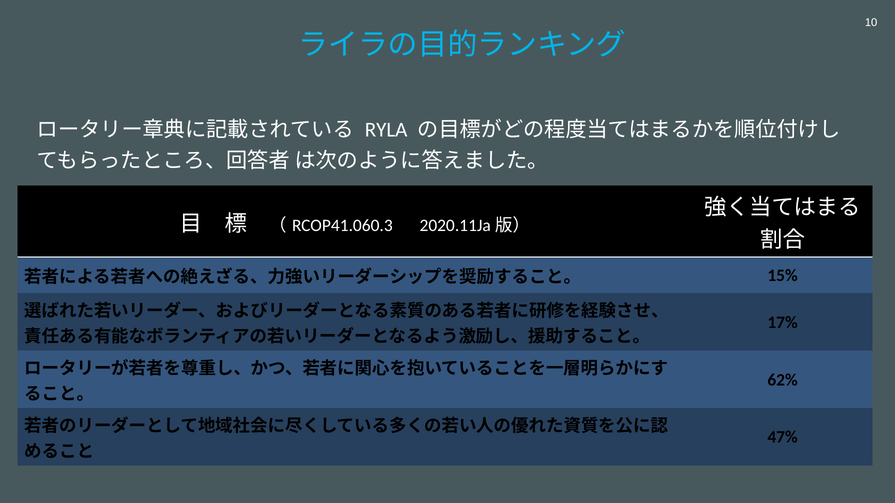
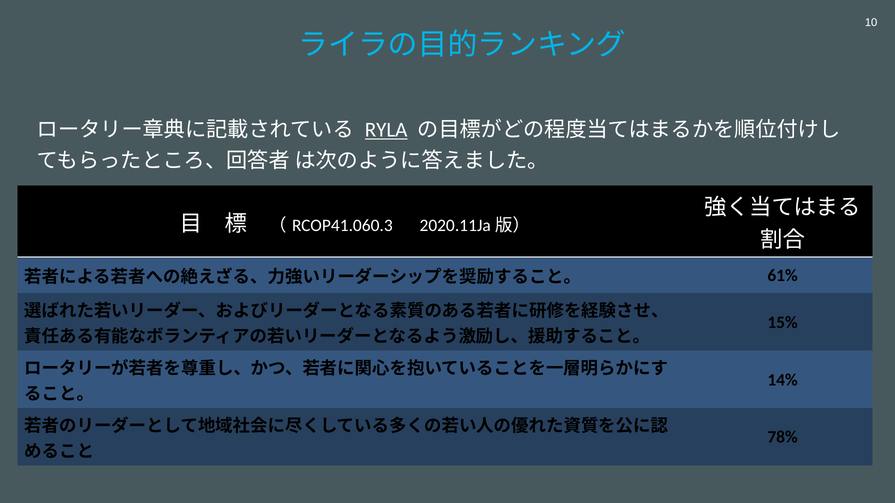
RYLA underline: none -> present (386, 130)
15%: 15% -> 61% (783, 276)
17%: 17% -> 15% (783, 323)
62%: 62% -> 14% (783, 380)
47%: 47% -> 78% (783, 438)
